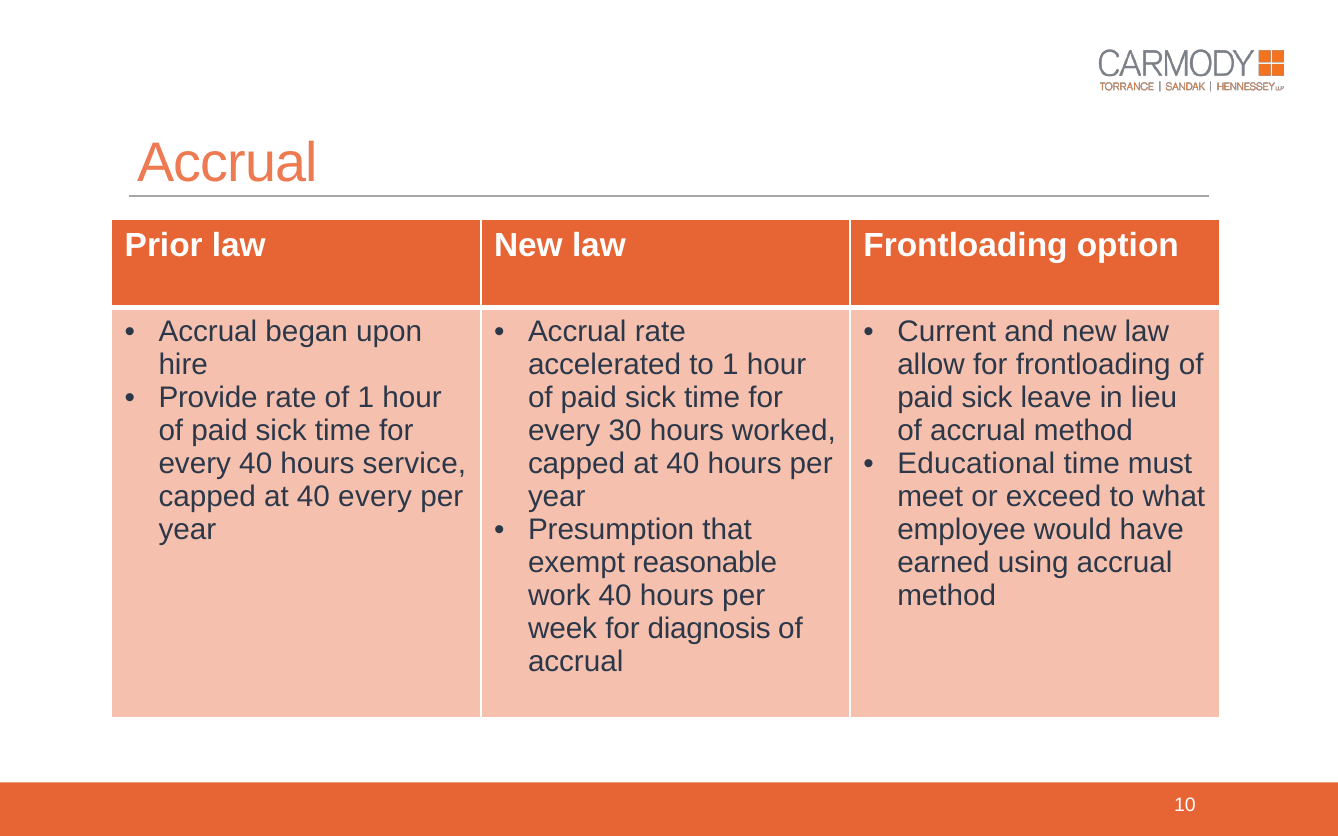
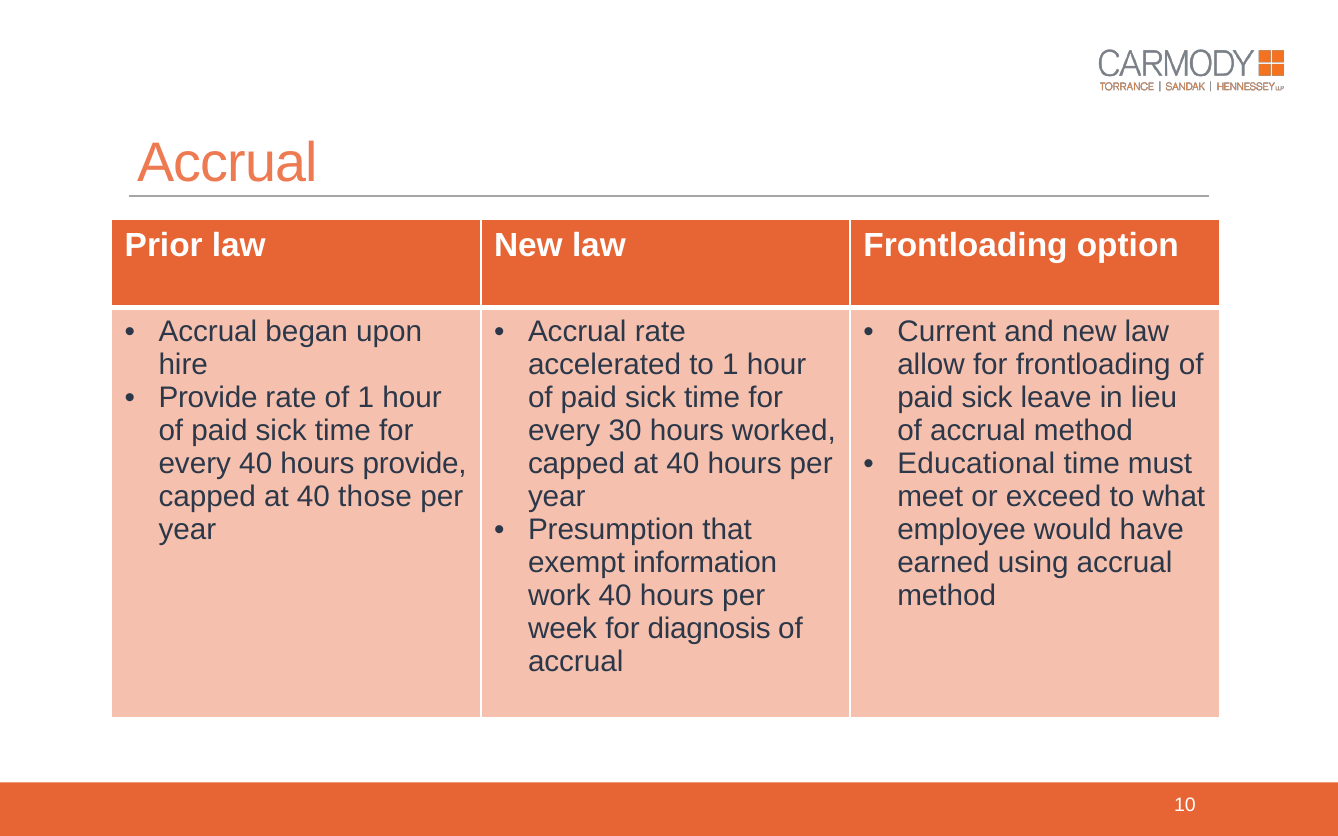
hours service: service -> provide (415, 464)
40 every: every -> those (375, 497)
reasonable: reasonable -> information (705, 563)
